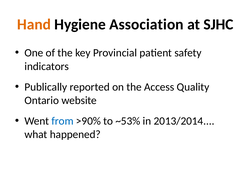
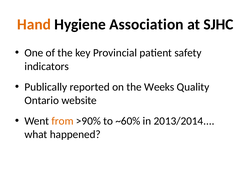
Access: Access -> Weeks (159, 87)
from colour: blue -> orange (63, 120)
~53%: ~53% -> ~60% (128, 120)
